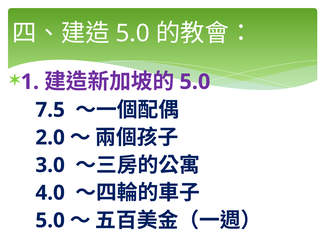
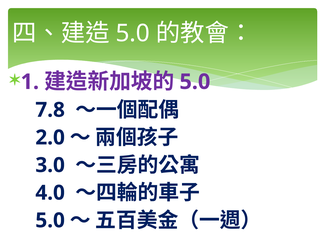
7.5: 7.5 -> 7.8 (50, 110)
